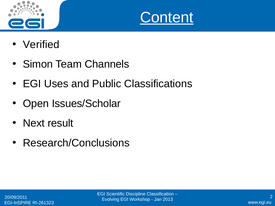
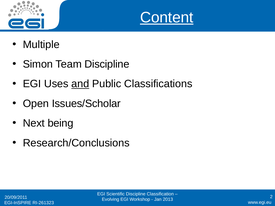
Verified: Verified -> Multiple (41, 45)
Team Channels: Channels -> Discipline (107, 64)
and underline: none -> present (80, 84)
result: result -> being (60, 123)
